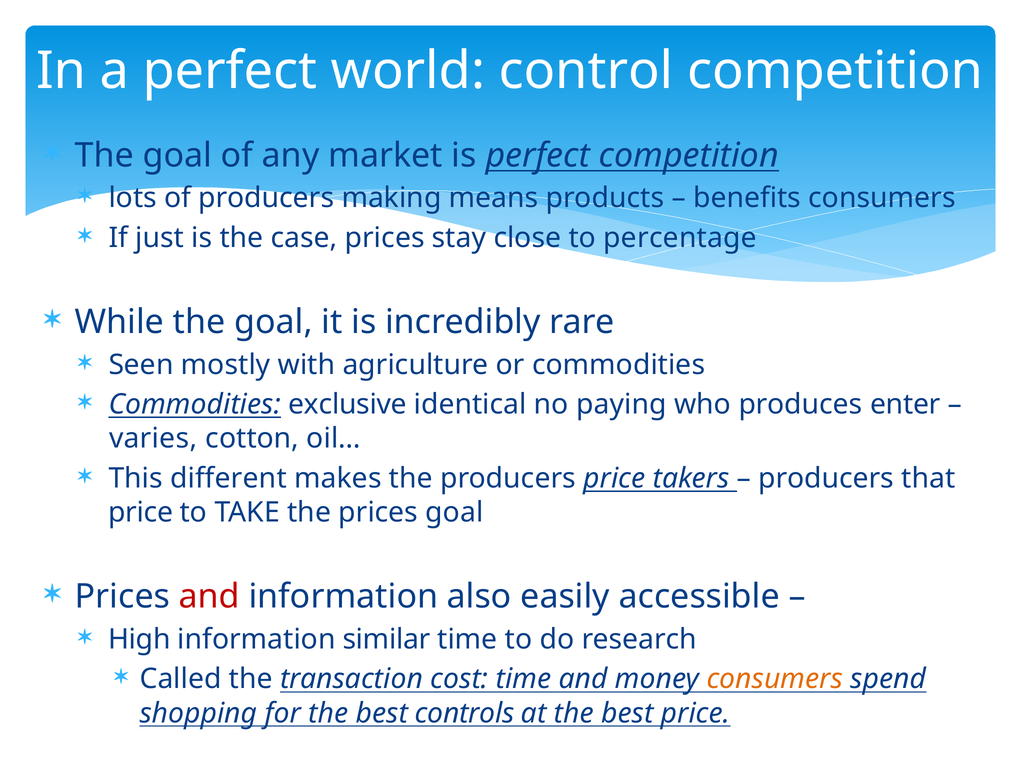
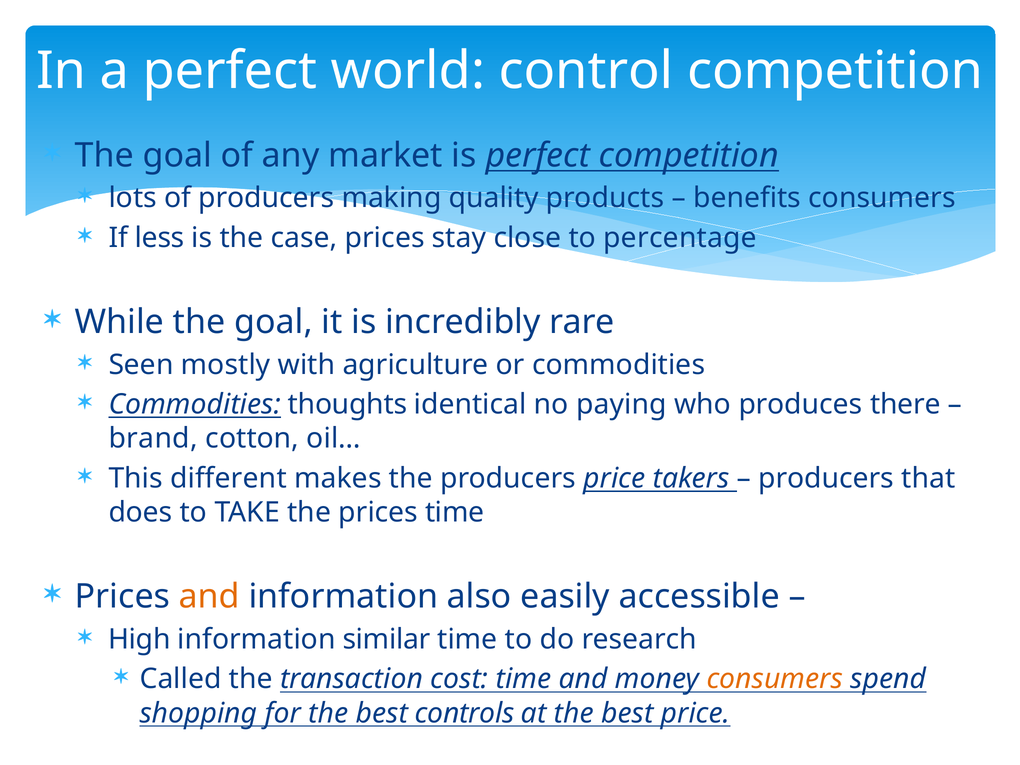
means: means -> quality (494, 198)
just: just -> less (160, 238)
exclusive: exclusive -> thoughts (347, 405)
enter: enter -> there (905, 405)
varies: varies -> brand (153, 439)
price: price -> does (140, 512)
prices goal: goal -> time (455, 512)
and colour: red -> orange (209, 597)
